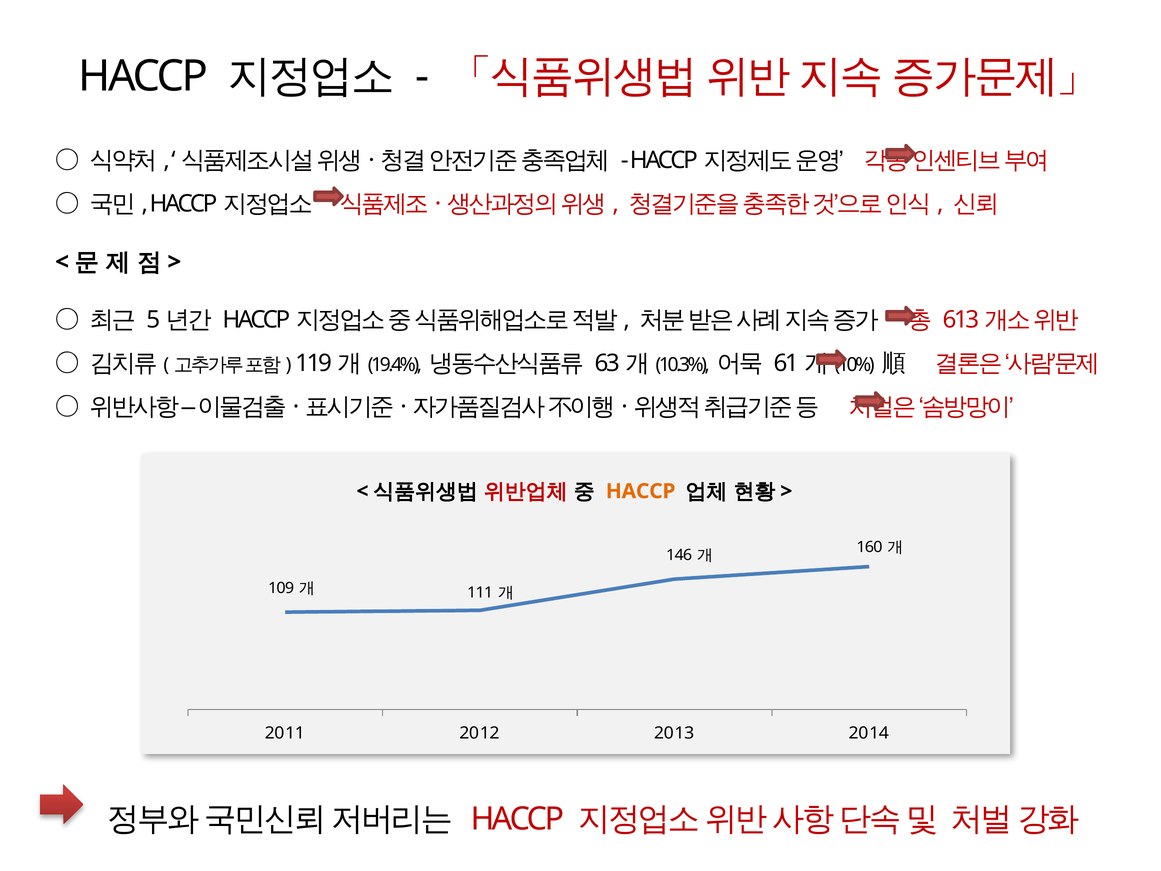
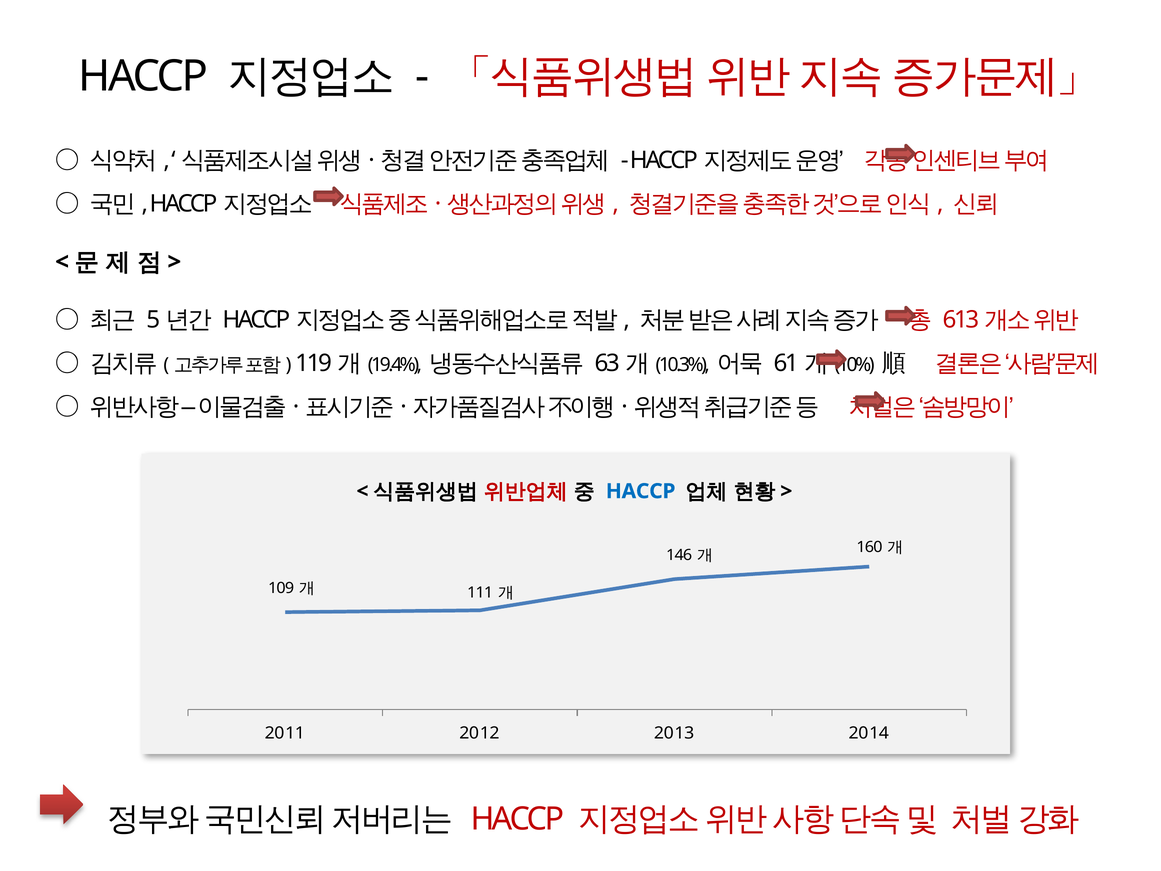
HACCP colour: orange -> blue (641, 491)
